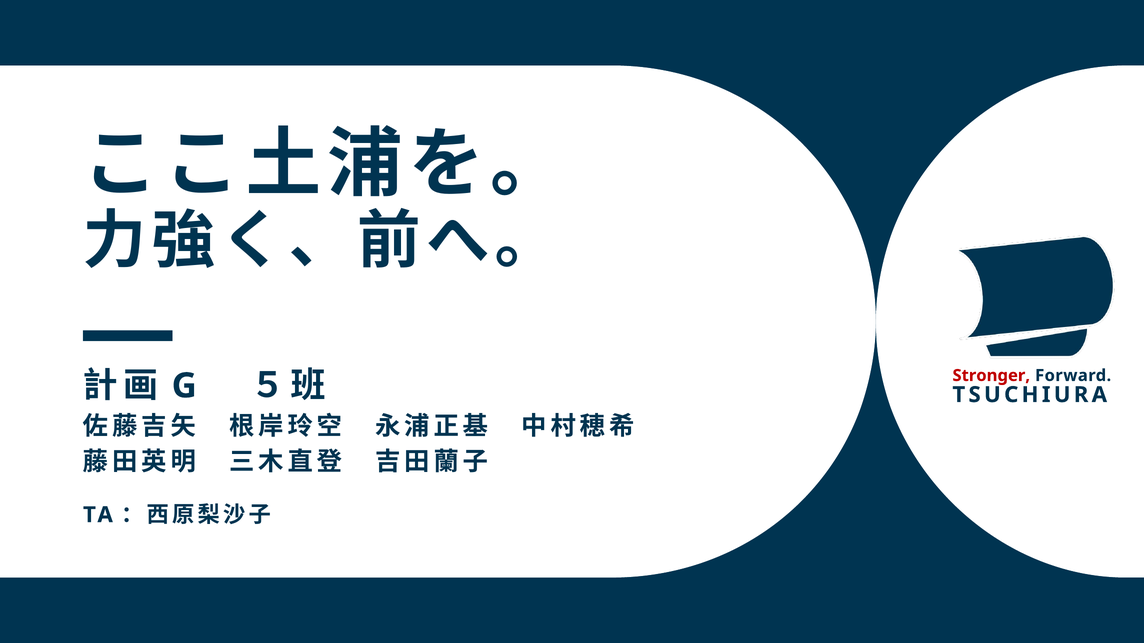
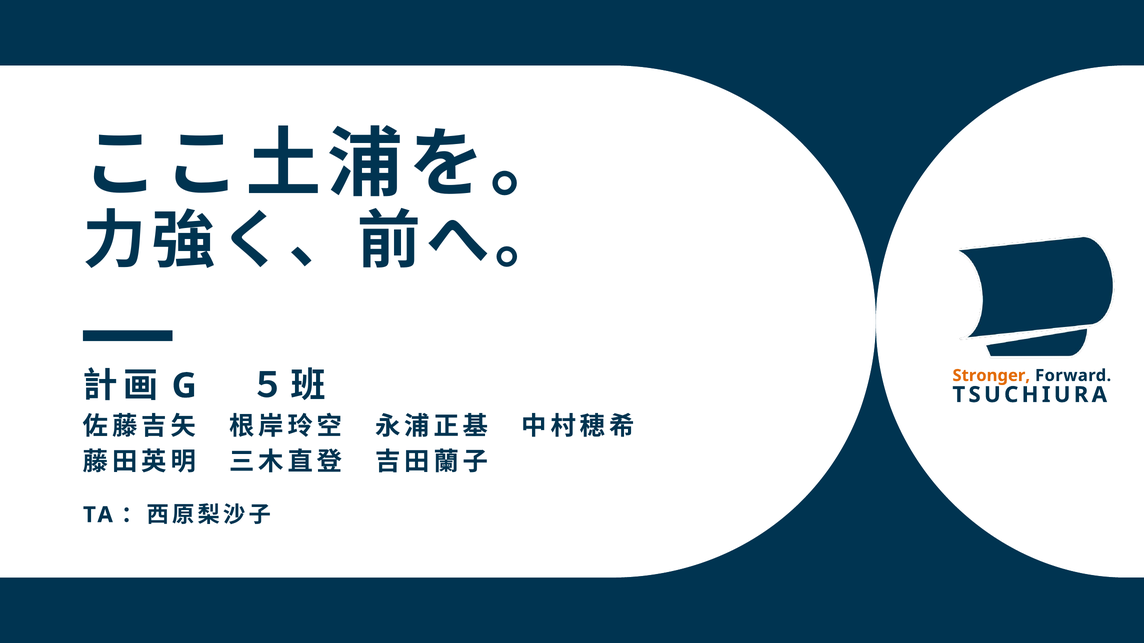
Stronger colour: red -> orange (991, 376)
